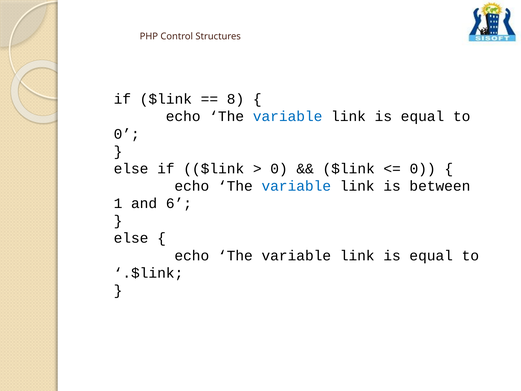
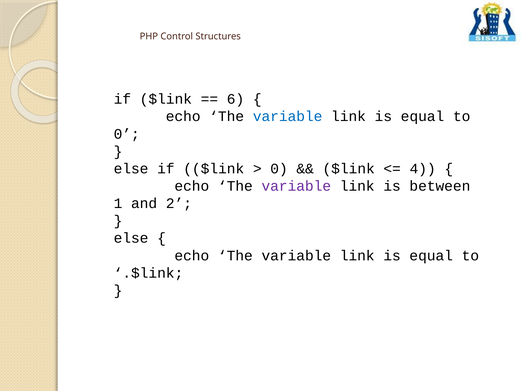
8: 8 -> 6 (236, 99)
0: 0 -> 4 (423, 169)
variable colour: blue -> purple (296, 186)
6: 6 -> 2 (179, 203)
